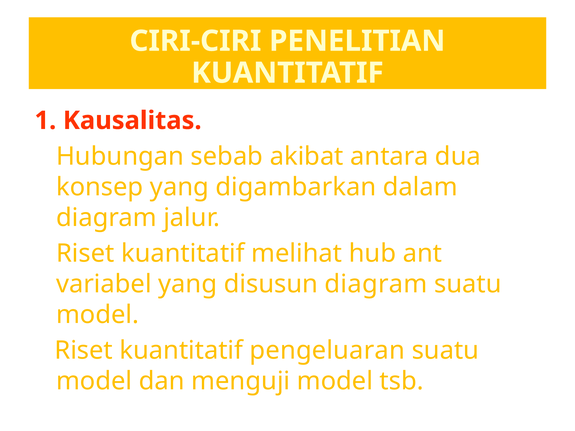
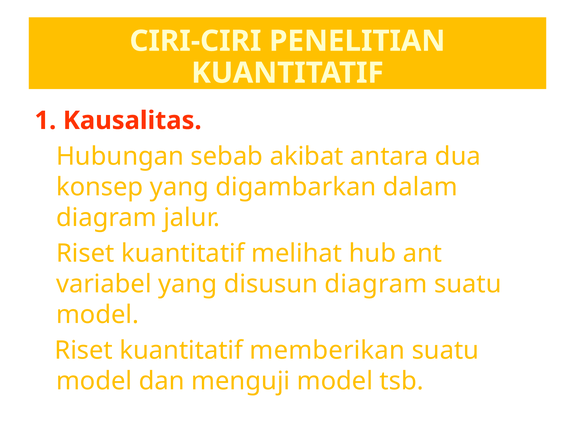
pengeluaran: pengeluaran -> memberikan (327, 351)
